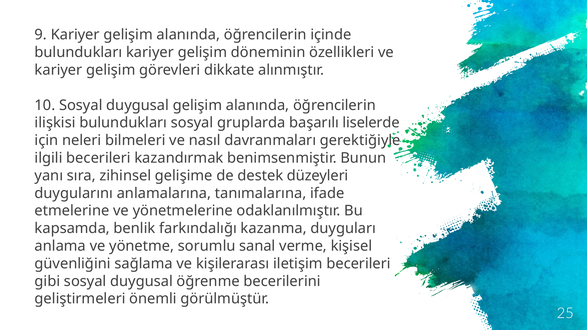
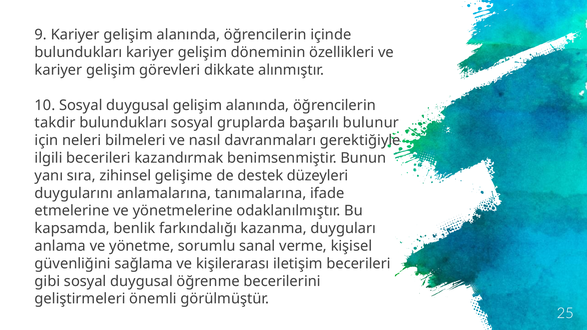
ilişkisi: ilişkisi -> takdir (55, 123)
liselerde: liselerde -> bulunur (371, 123)
